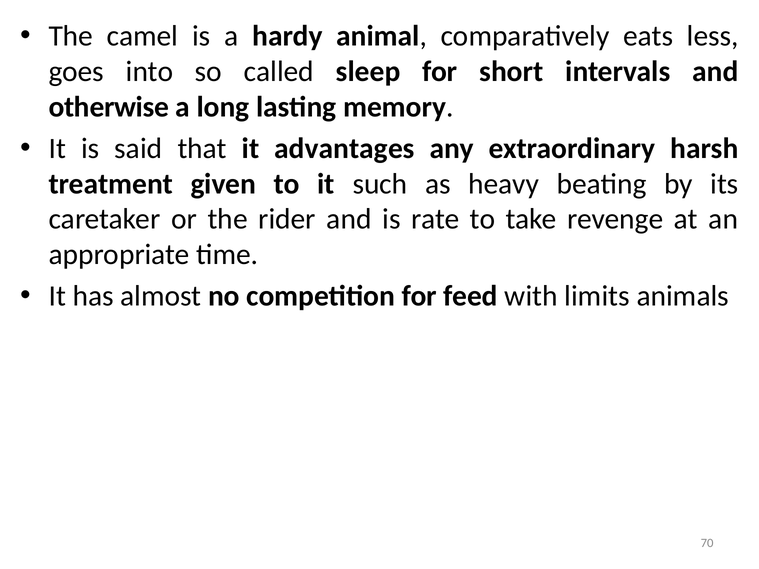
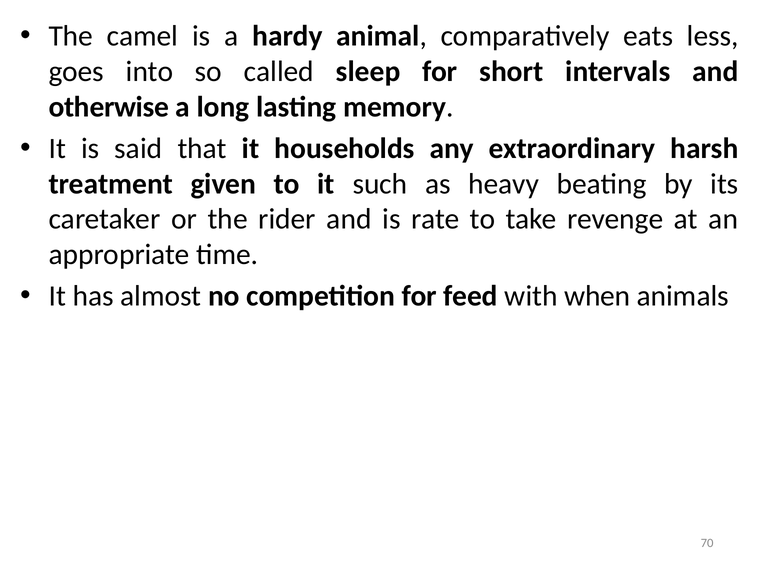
advantages: advantages -> households (345, 148)
limits: limits -> when (597, 296)
